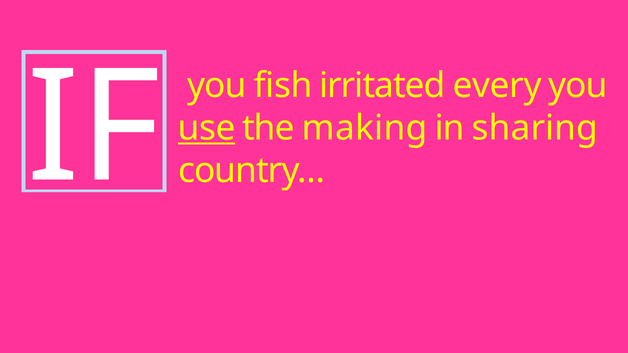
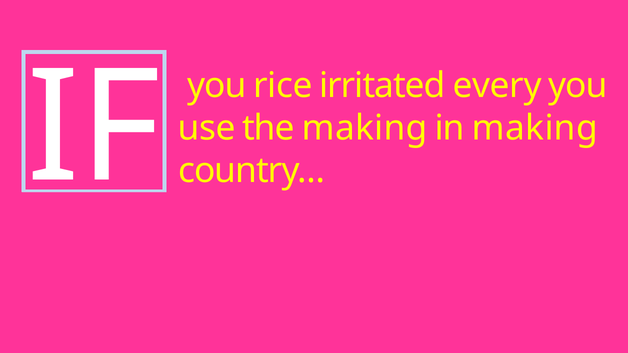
fish: fish -> rice (283, 86)
use underline: present -> none (207, 128)
in sharing: sharing -> making (535, 128)
